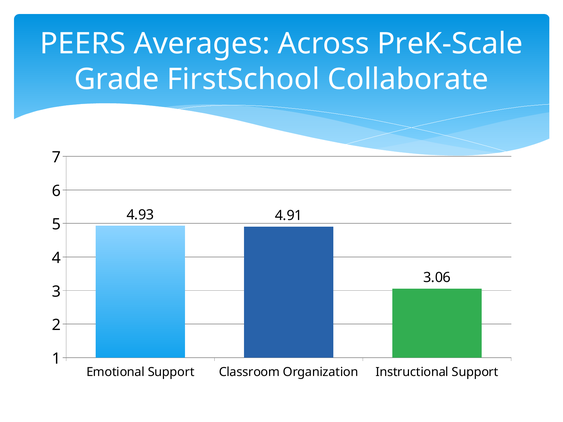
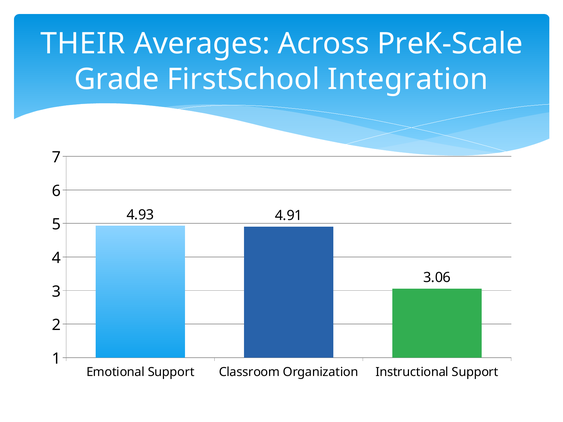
PEERS: PEERS -> THEIR (83, 44)
Collaborate: Collaborate -> Integration (408, 79)
